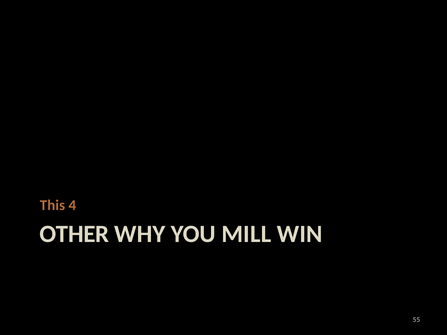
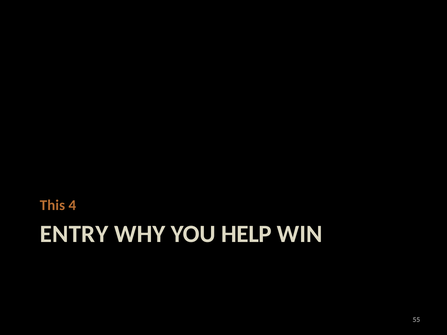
OTHER: OTHER -> ENTRY (74, 234)
MILL: MILL -> HELP (247, 234)
